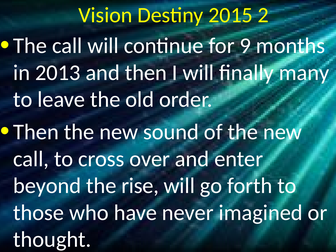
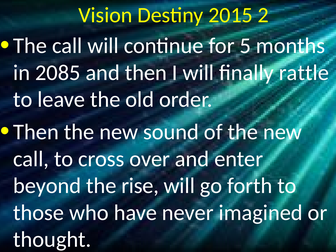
9: 9 -> 5 (245, 46)
2013: 2013 -> 2085 (58, 73)
many: many -> rattle (304, 73)
